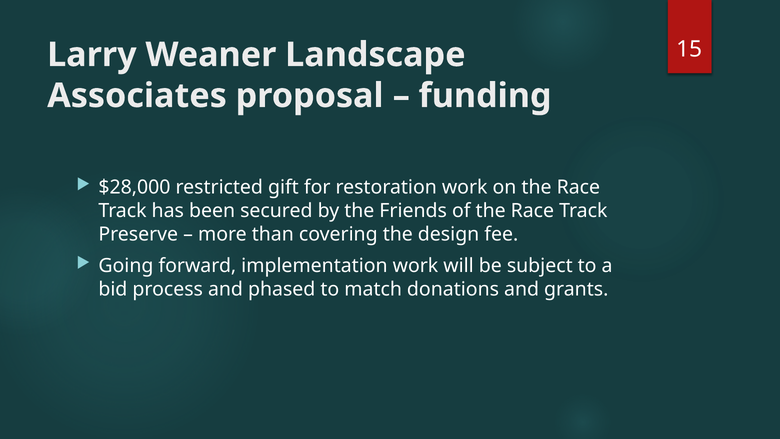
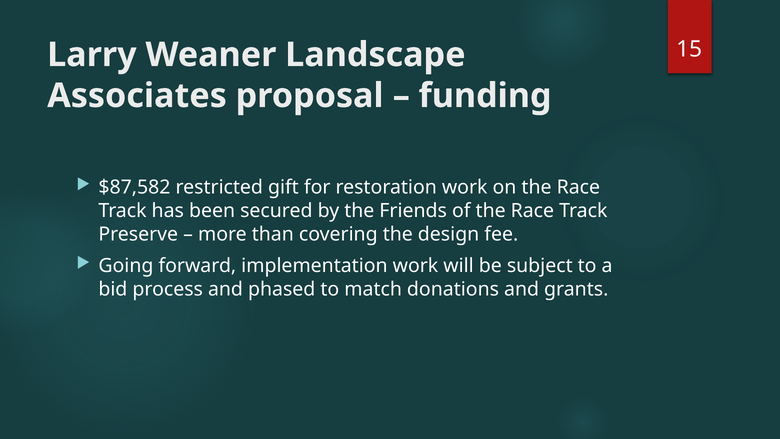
$28,000: $28,000 -> $87,582 (134, 187)
